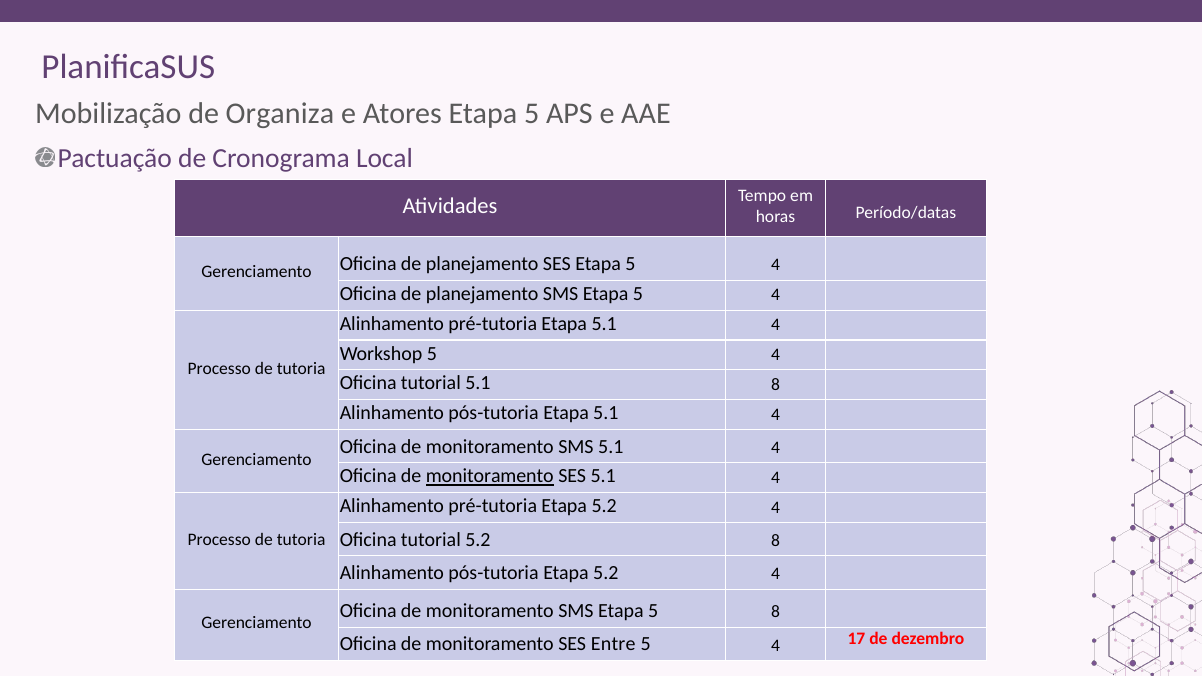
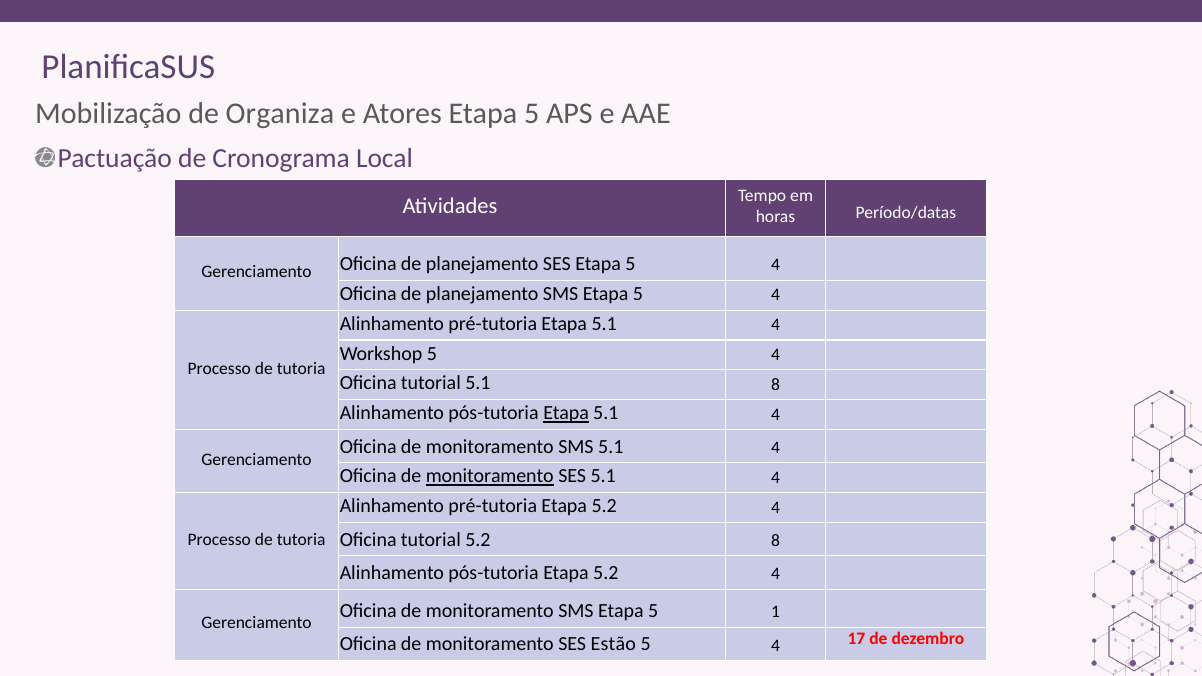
Etapa underline: none -> present (566, 413)
5 8: 8 -> 1 (776, 612)
Entre: Entre -> Estão (613, 644)
